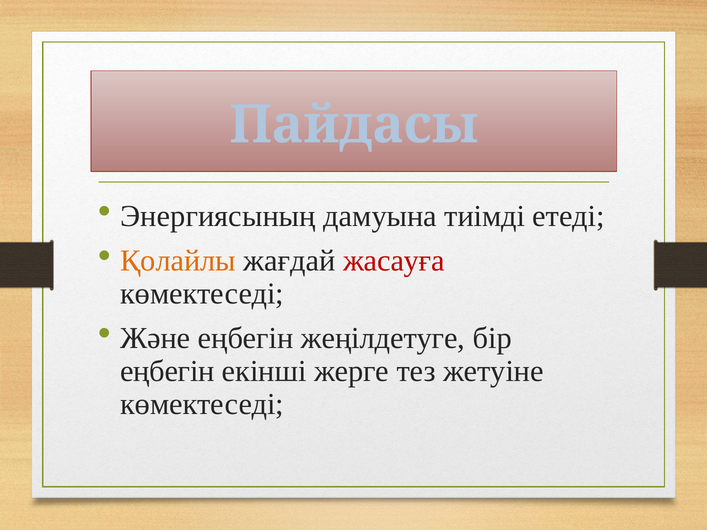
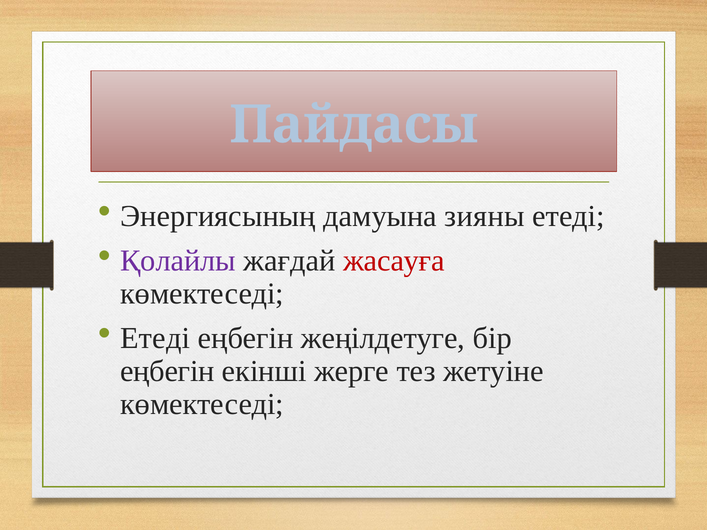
тиімді: тиімді -> зияны (485, 216)
Қолайлы colour: orange -> purple (178, 261)
Және: Және -> Етеді (155, 338)
